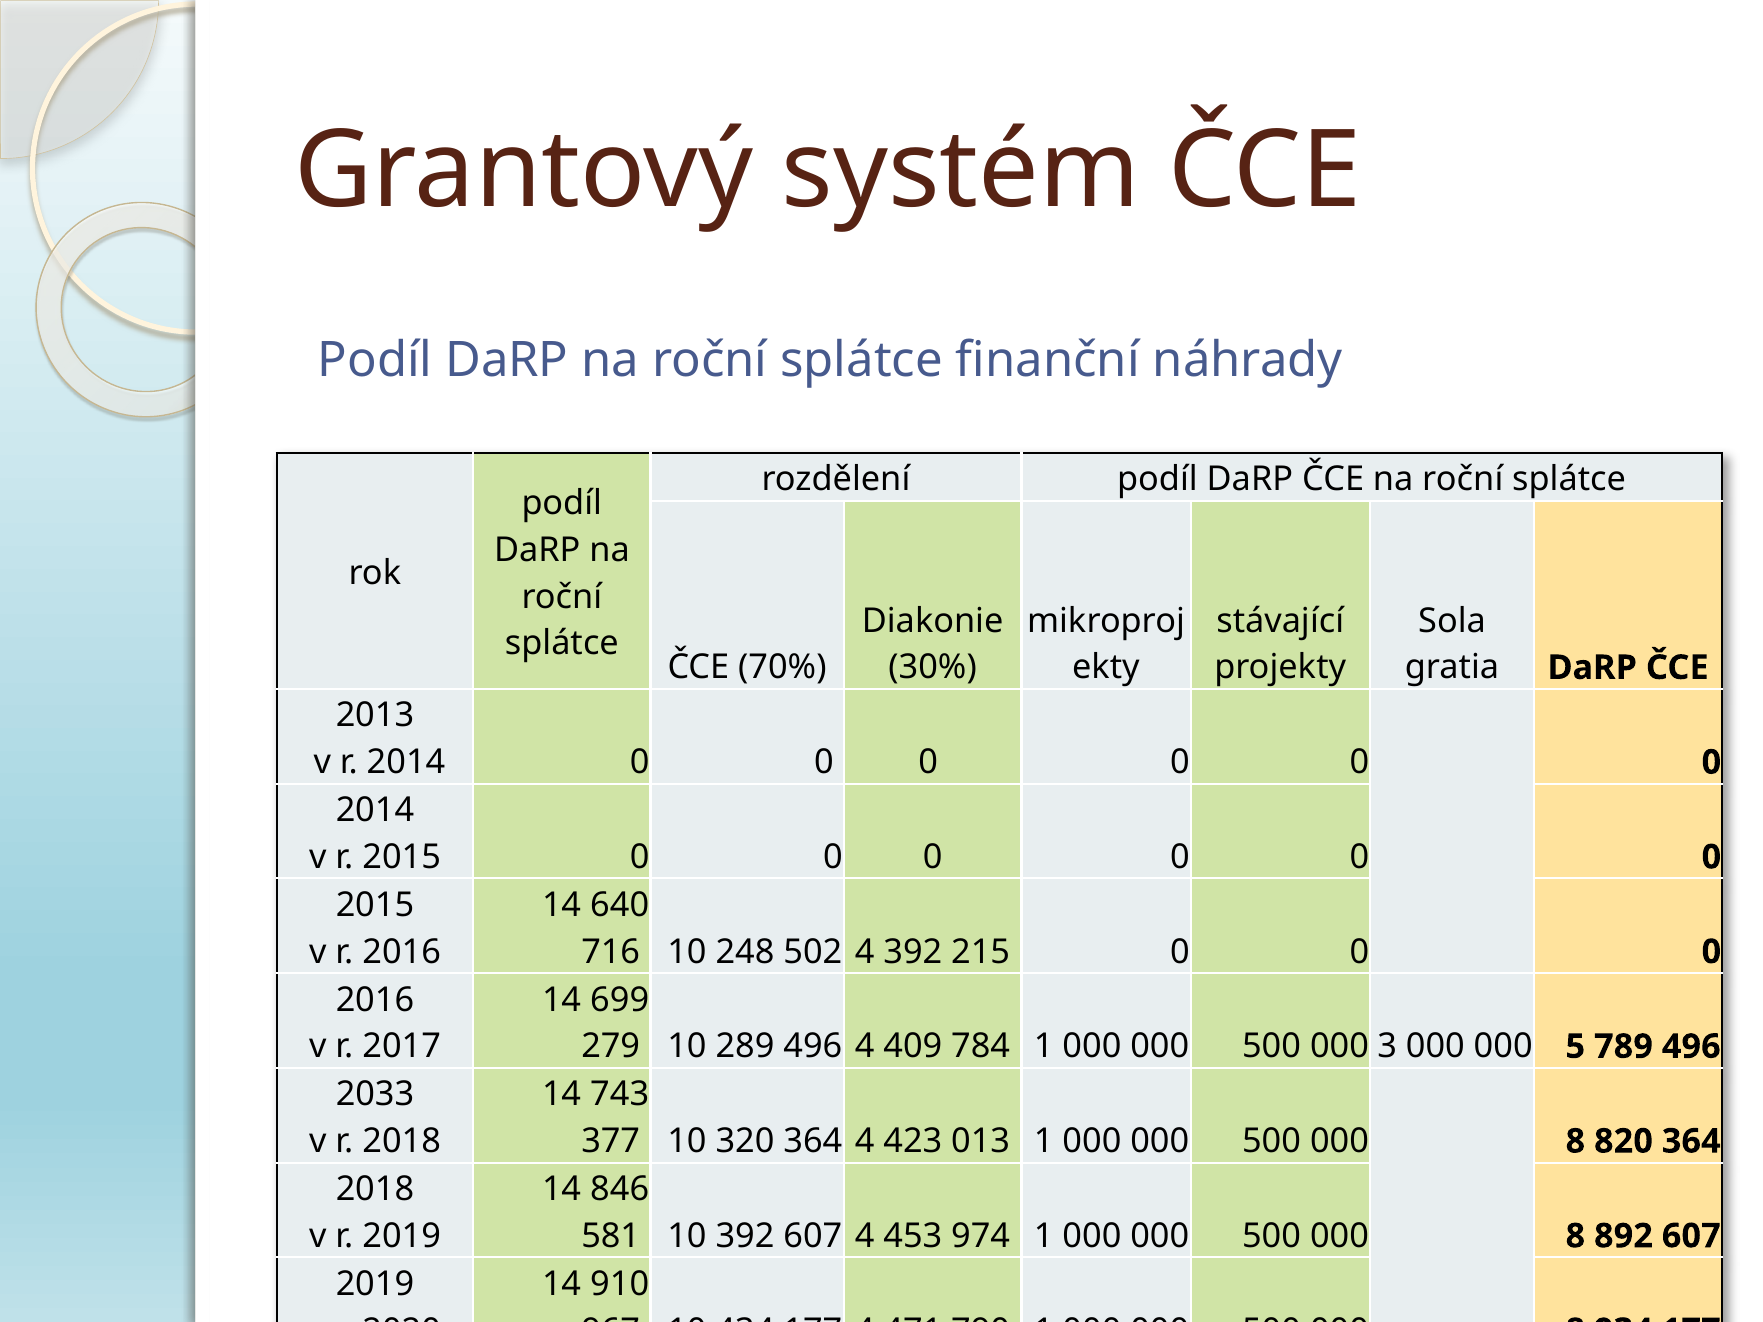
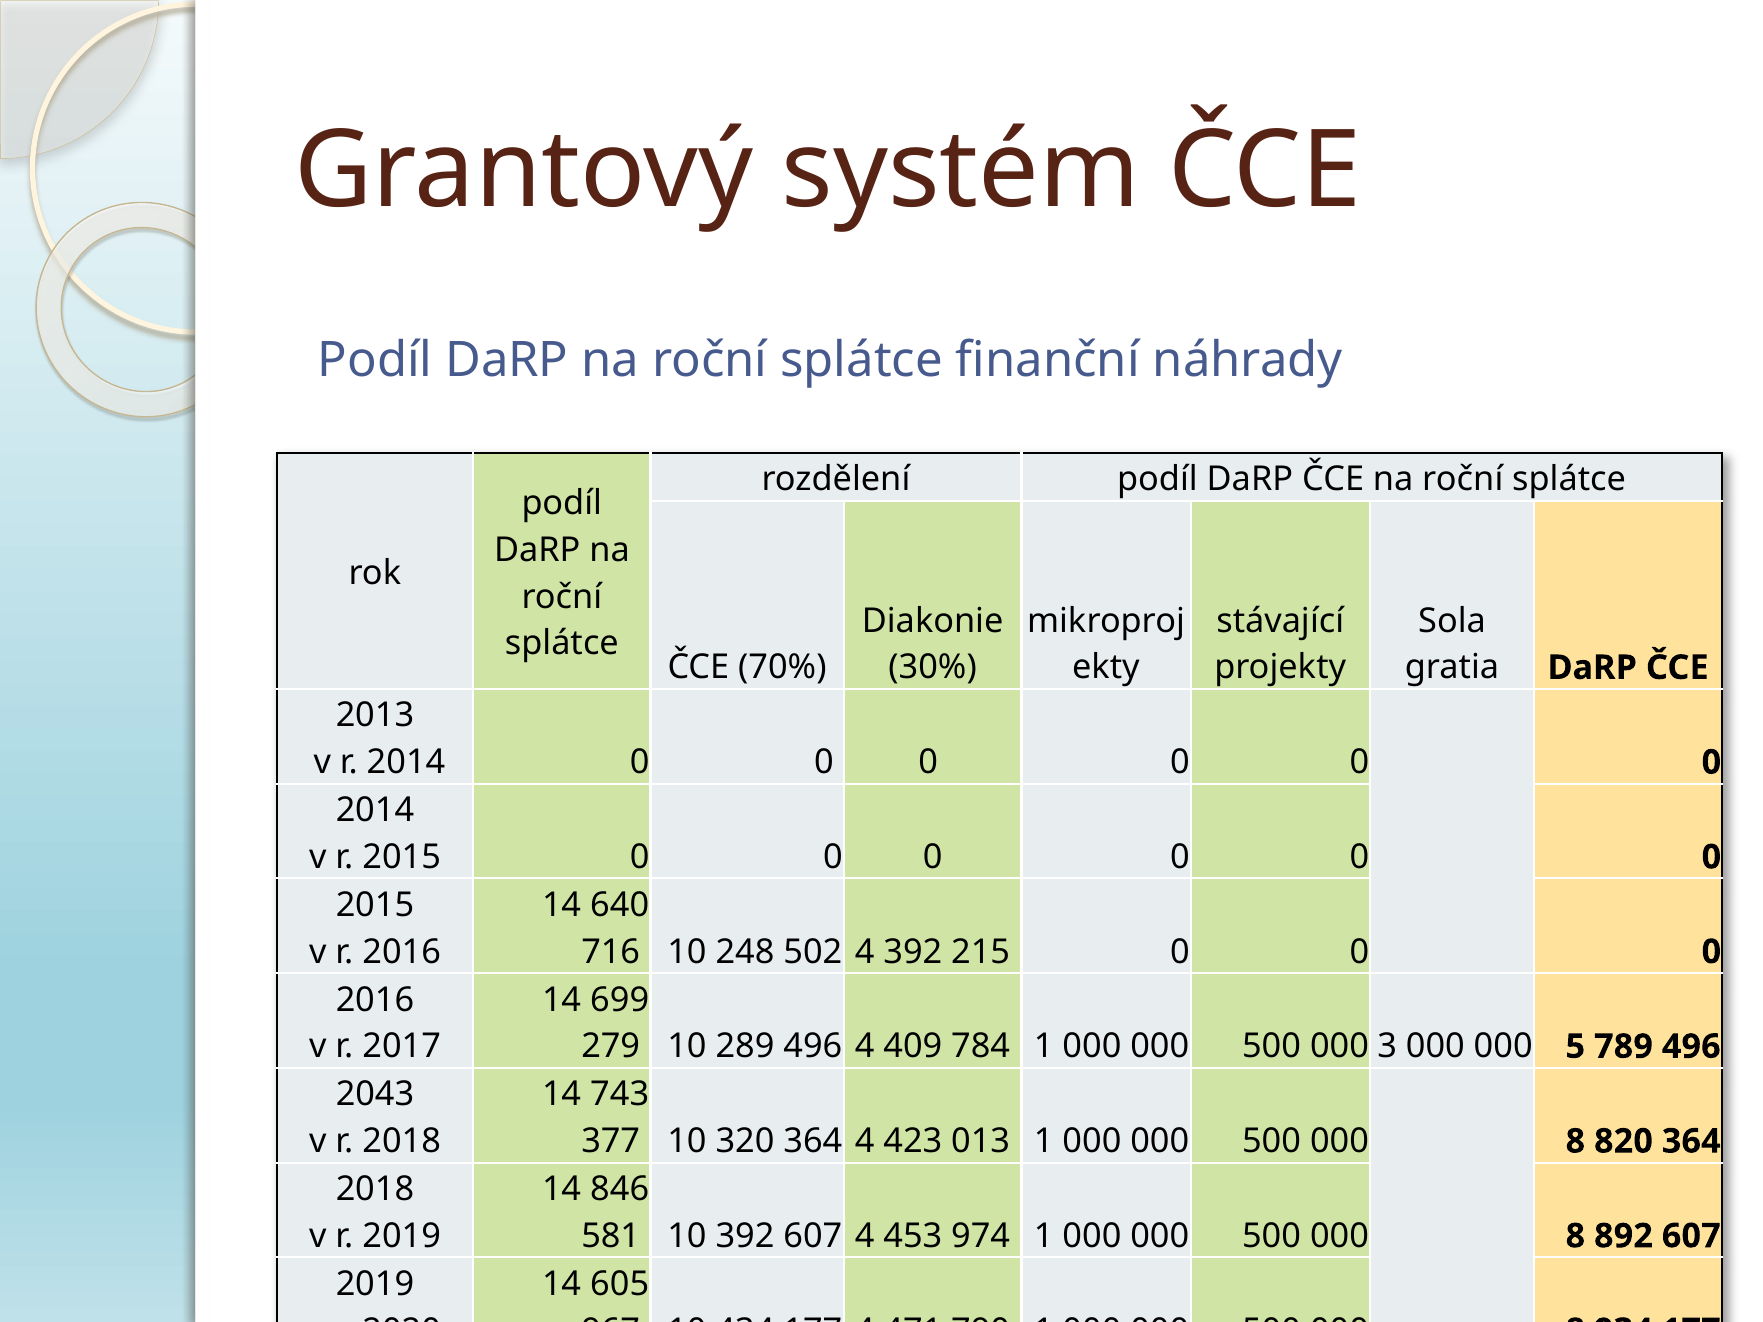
2033: 2033 -> 2043 (375, 1095)
910: 910 -> 605 (620, 1284)
